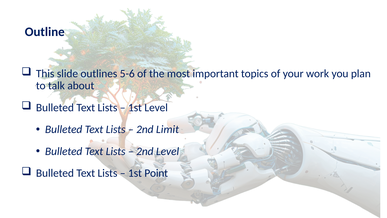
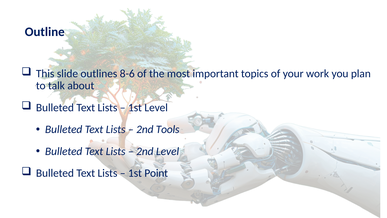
5-6: 5-6 -> 8-6 (127, 73)
Limit: Limit -> Tools (168, 129)
